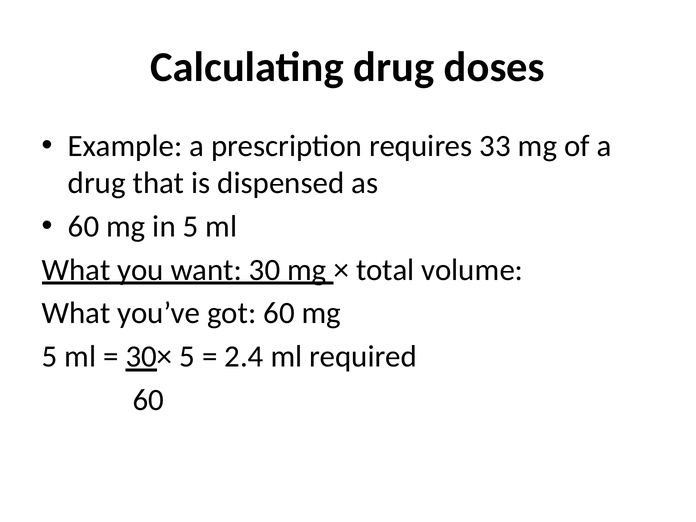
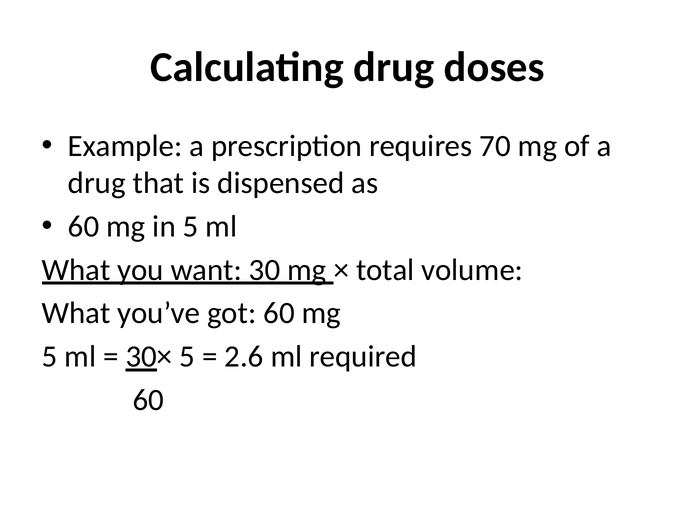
33: 33 -> 70 (495, 146)
2.4: 2.4 -> 2.6 (244, 357)
